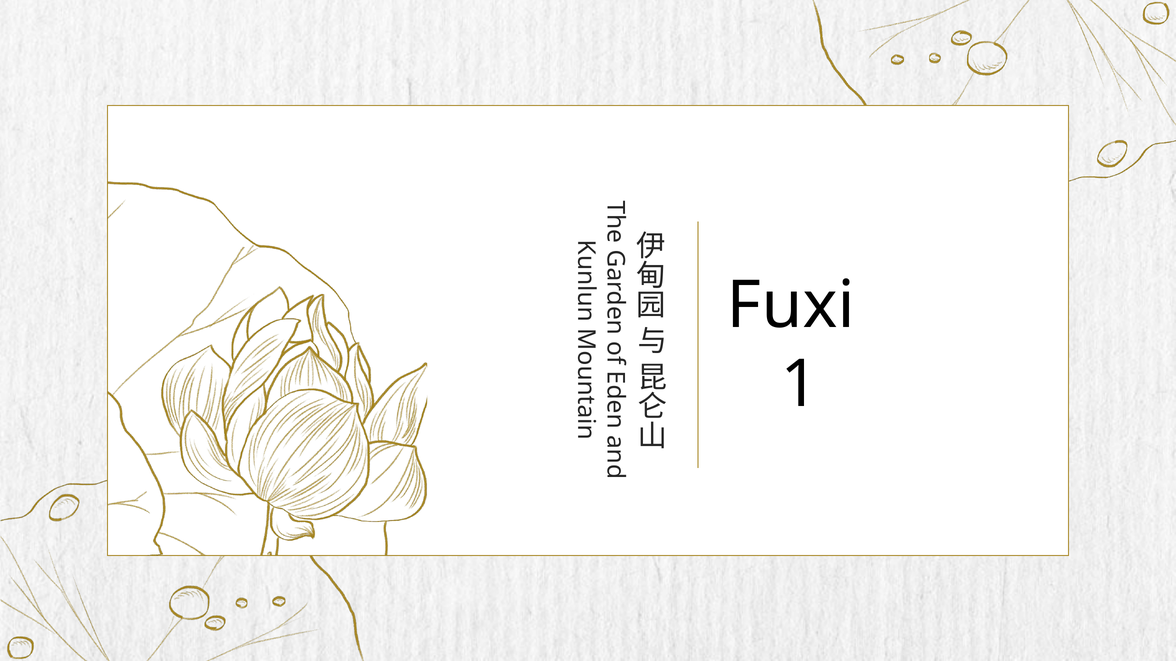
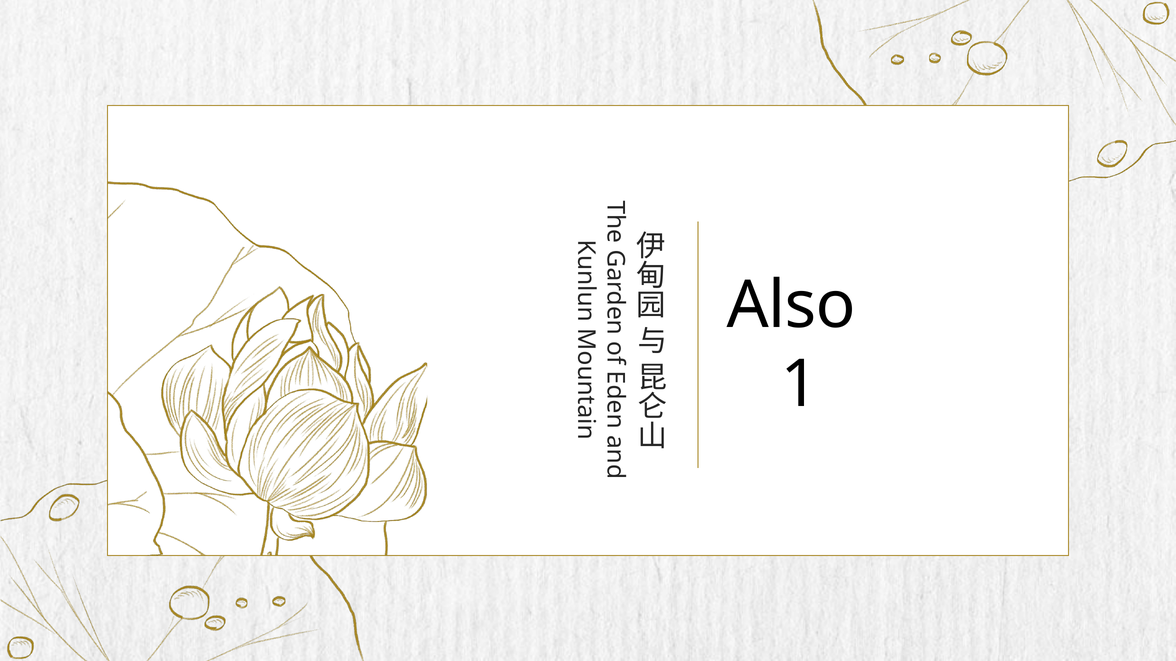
Fuxi: Fuxi -> Also (791, 306)
